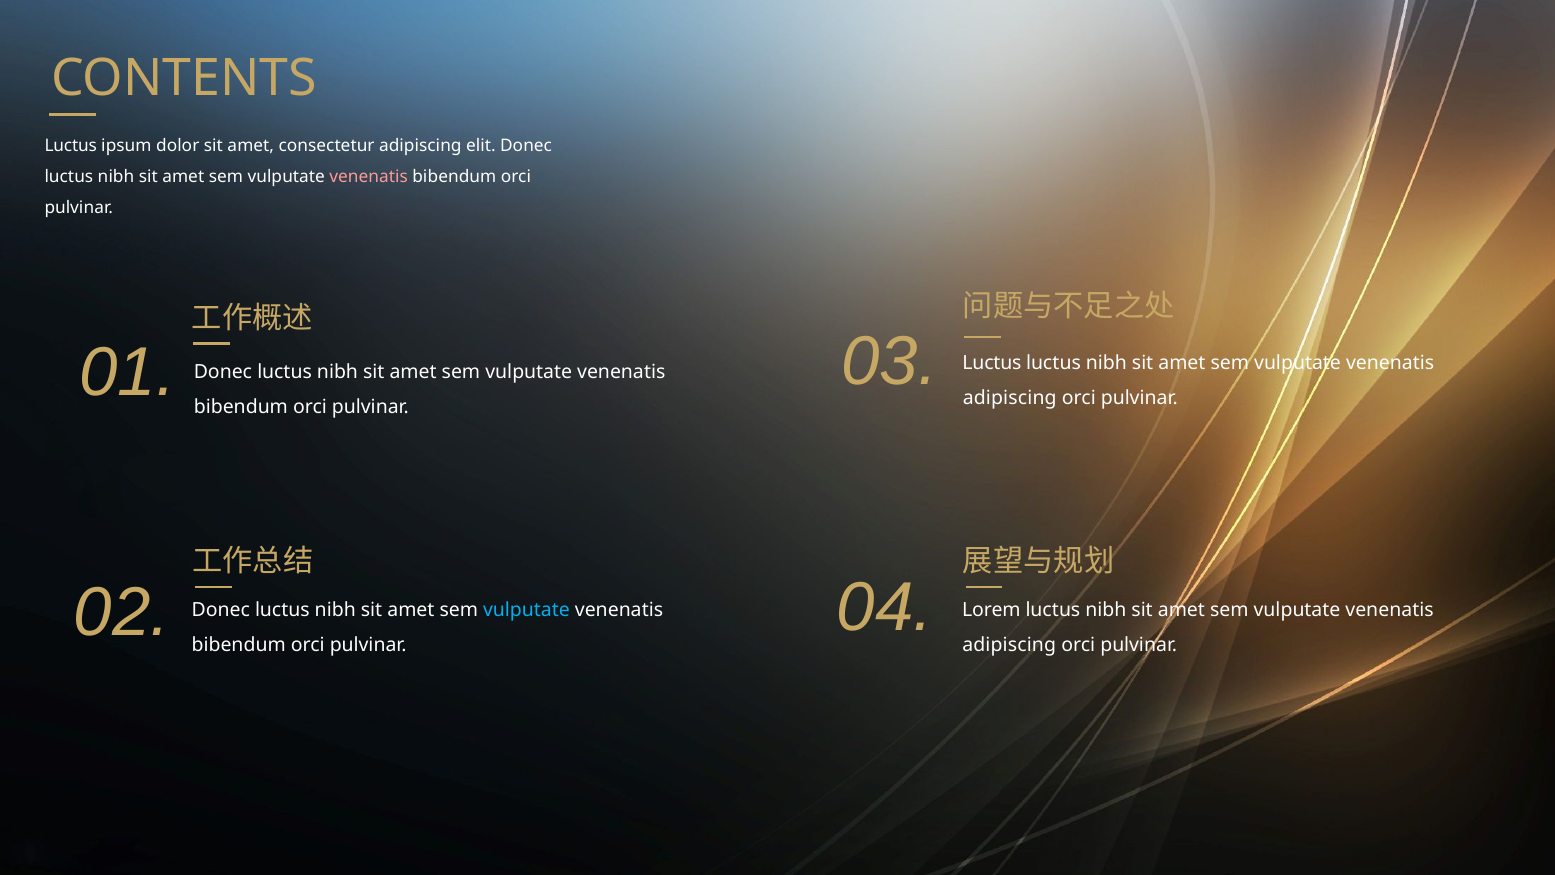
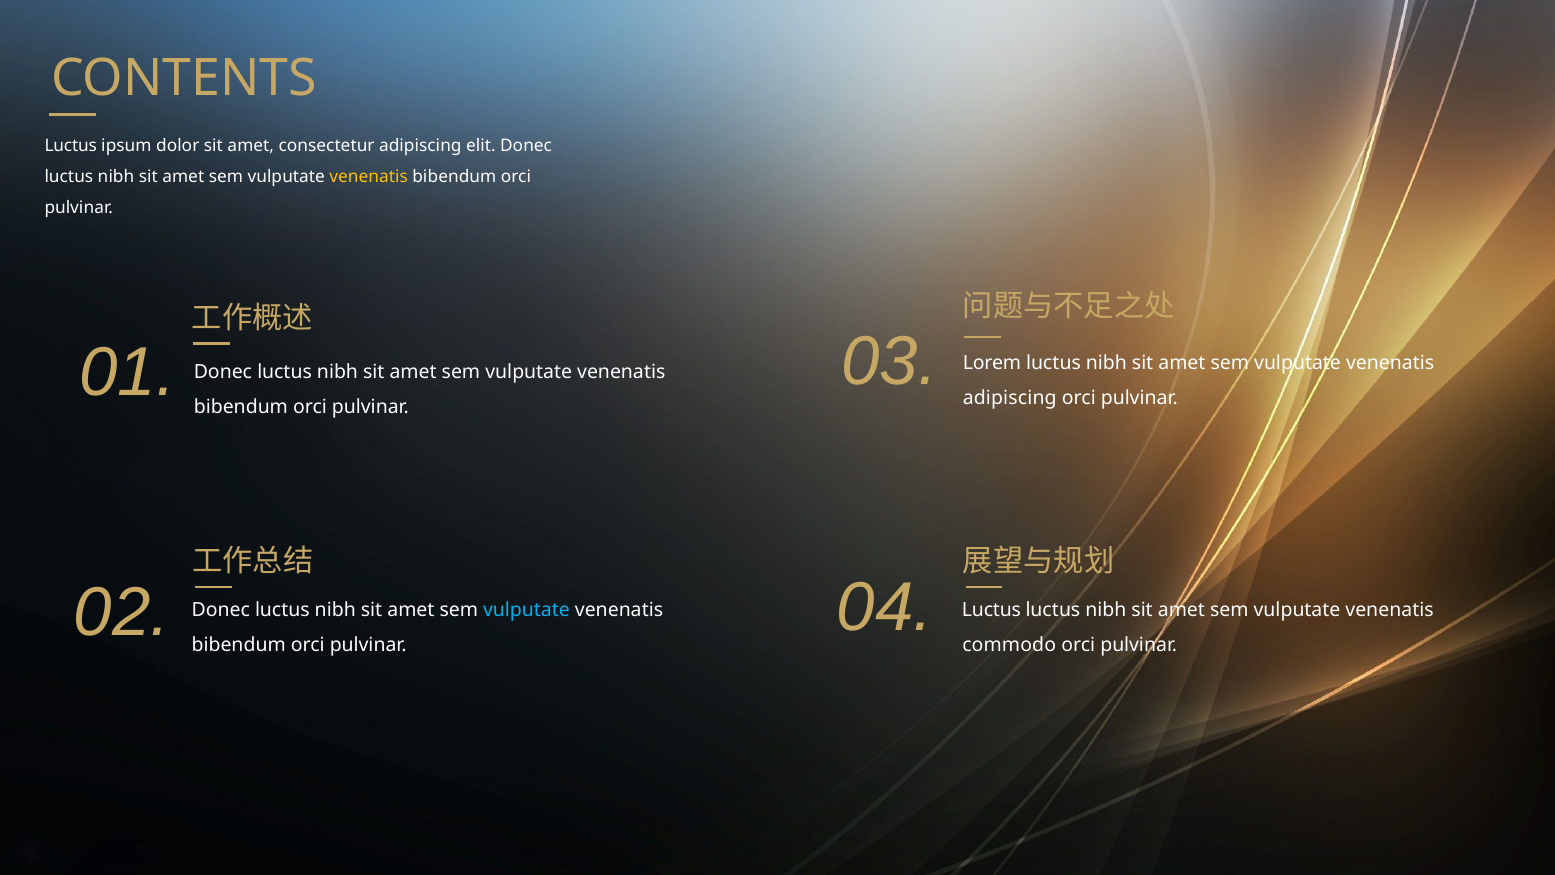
venenatis colour: pink -> yellow (369, 177)
Luctus: Luctus -> Lorem (992, 363)
Lorem: Lorem -> Luctus (991, 610)
adipiscing: adipiscing -> commodo (1009, 645)
